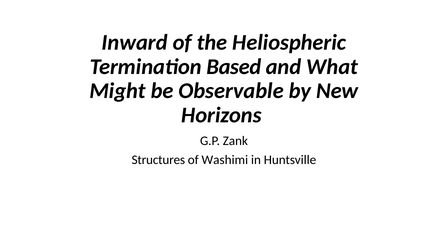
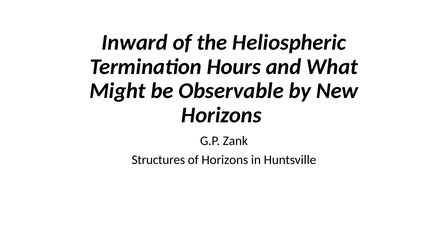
Based: Based -> Hours (234, 67)
of Washimi: Washimi -> Horizons (225, 160)
